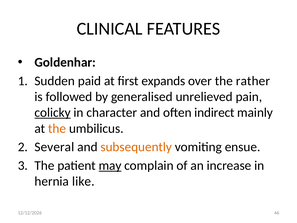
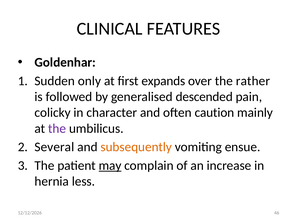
paid: paid -> only (89, 81)
unrelieved: unrelieved -> descended (204, 97)
colicky underline: present -> none (53, 112)
indirect: indirect -> caution (214, 112)
the colour: orange -> purple (57, 128)
like: like -> less (83, 181)
